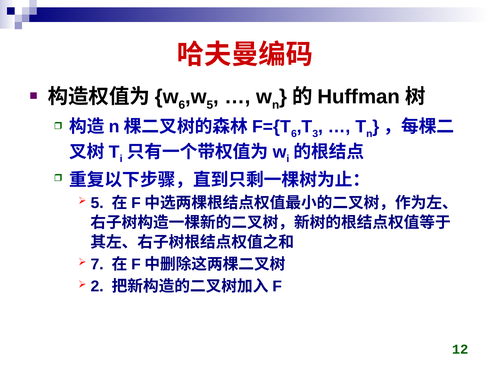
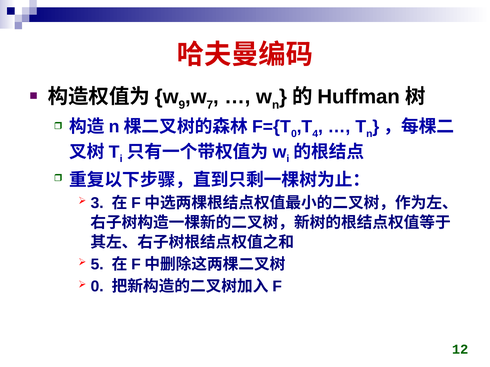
6: 6 -> 9 (182, 105)
5: 5 -> 7 (210, 105)
6: 6 -> 0 (294, 134)
3: 3 -> 4 (315, 134)
5: 5 -> 3 (97, 203)
7: 7 -> 5 (97, 265)
2: 2 -> 0 (97, 287)
